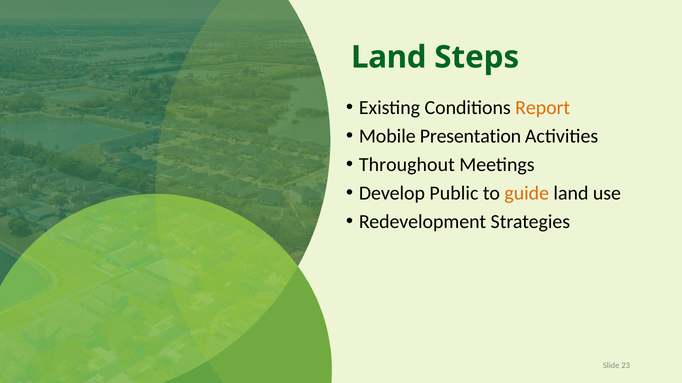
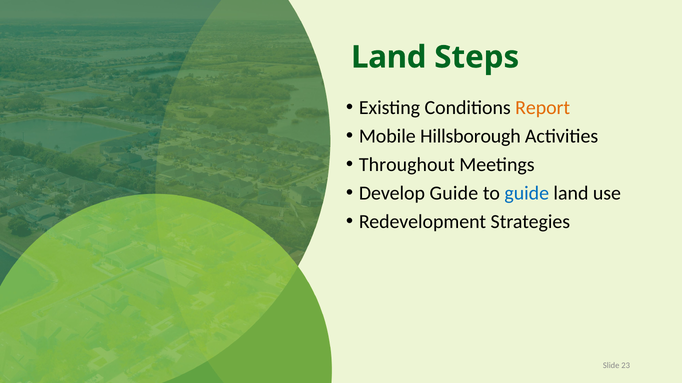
Presentation: Presentation -> Hillsborough (470, 136)
Develop Public: Public -> Guide (454, 193)
guide colour: orange -> blue (527, 193)
